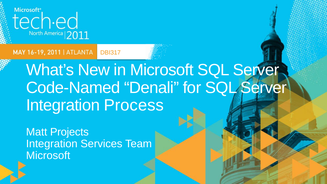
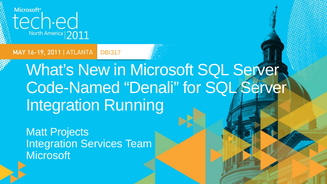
Process: Process -> Running (134, 105)
